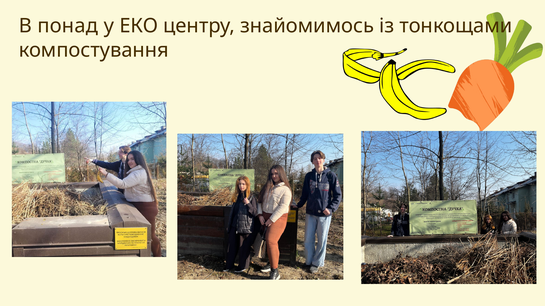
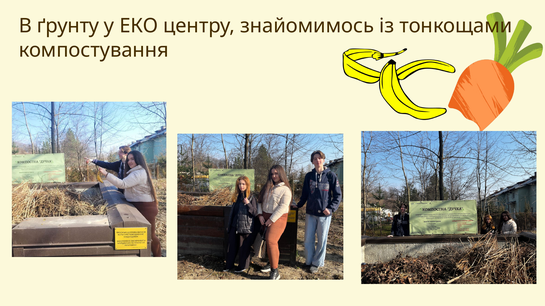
понад: понад -> ґрунту (68, 26)
